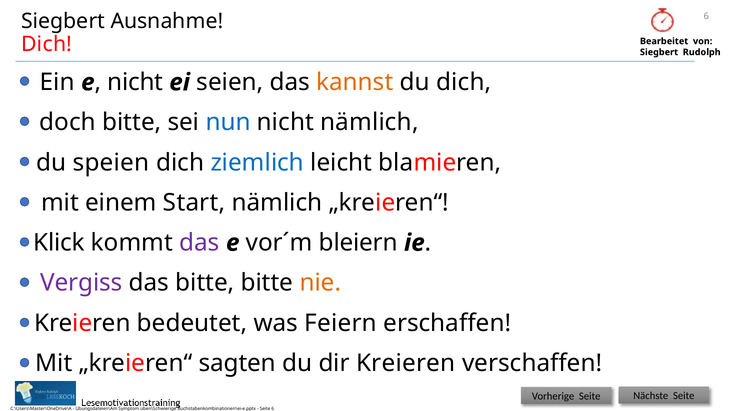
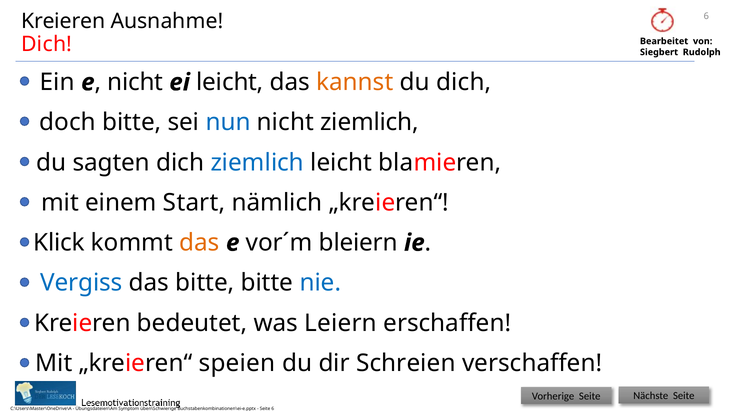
Siegbert: Siegbert -> Kreieren (63, 21)
ei seien: seien -> leicht (230, 82)
nicht nämlich: nämlich -> ziemlich (369, 122)
speien: speien -> sagten (111, 162)
das colour: purple -> orange (199, 243)
Vergiss colour: purple -> blue (81, 283)
nie colour: orange -> blue (320, 283)
Feiern: Feiern -> Leiern (341, 323)
sagten: sagten -> speien (237, 363)
dir Kreieren: Kreieren -> Schreien (406, 363)
